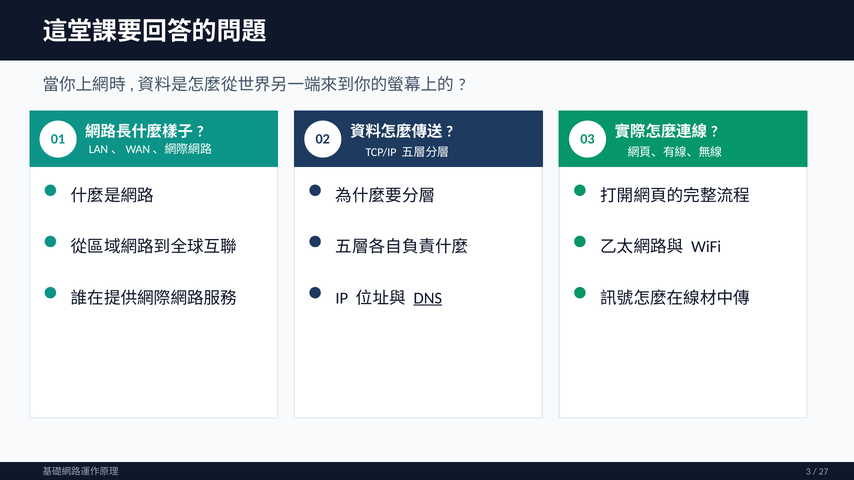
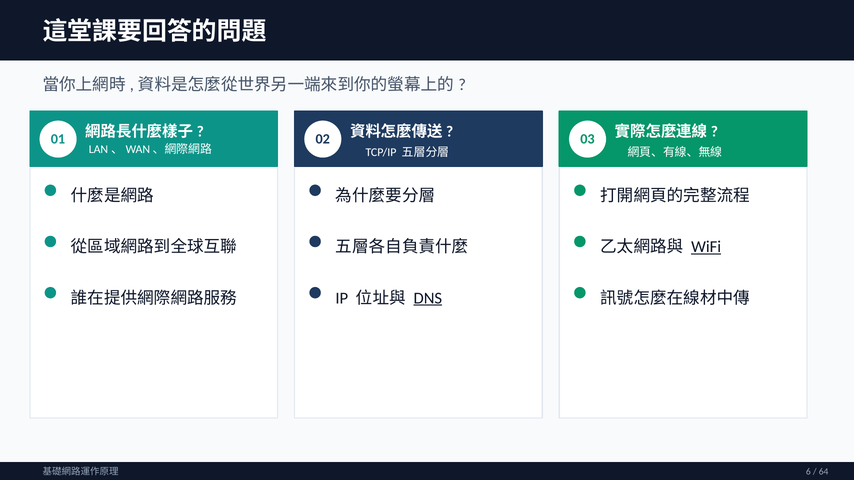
WiFi underline: none -> present (706, 247)
3: 3 -> 6 (808, 472)
27: 27 -> 64 (824, 472)
